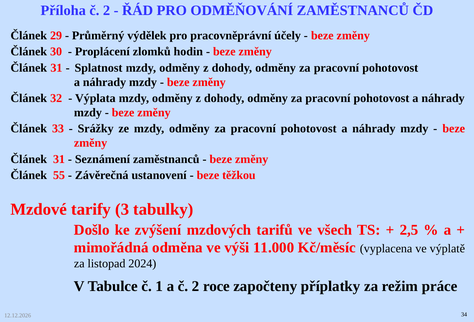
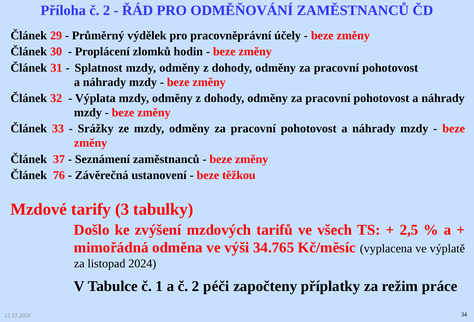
31: 31 -> 37 (59, 159)
55: 55 -> 76 (59, 175)
11.000: 11.000 -> 34.765 (274, 248)
roce: roce -> péči (216, 287)
